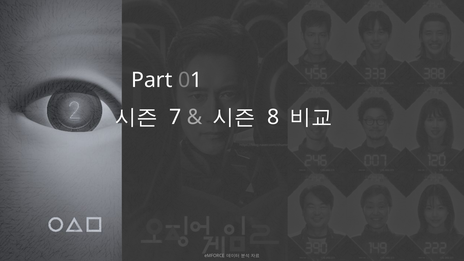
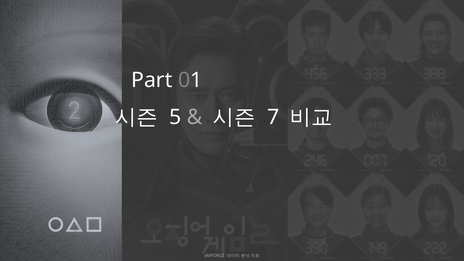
7: 7 -> 5 (175, 117)
8: 8 -> 7 (273, 117)
